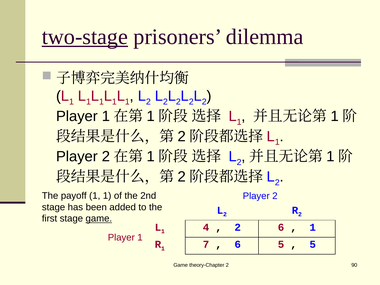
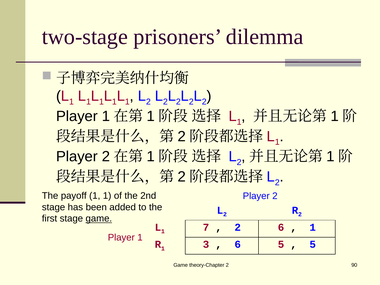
two-stage underline: present -> none (85, 37)
4: 4 -> 7 (206, 227)
7: 7 -> 3 (206, 244)
